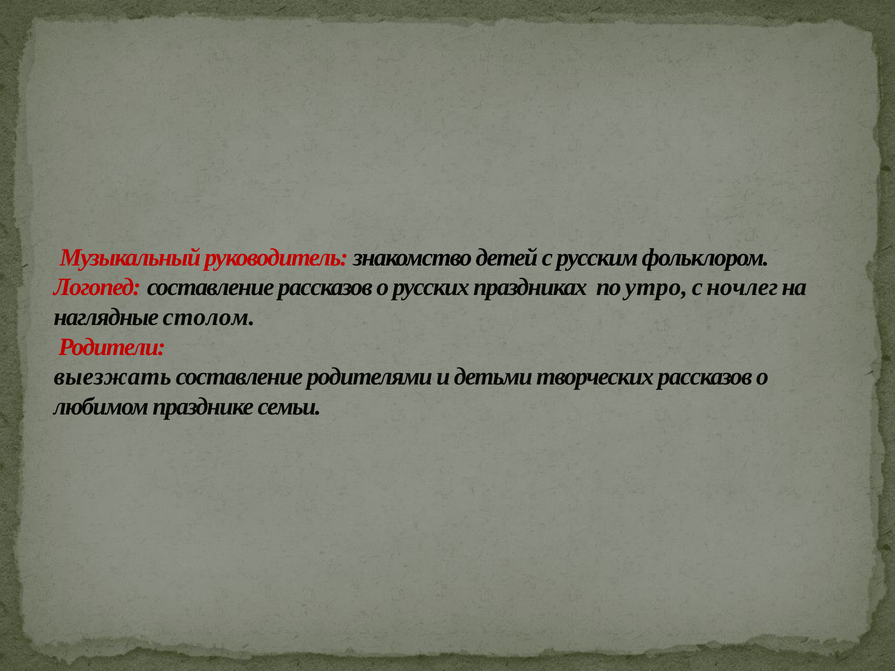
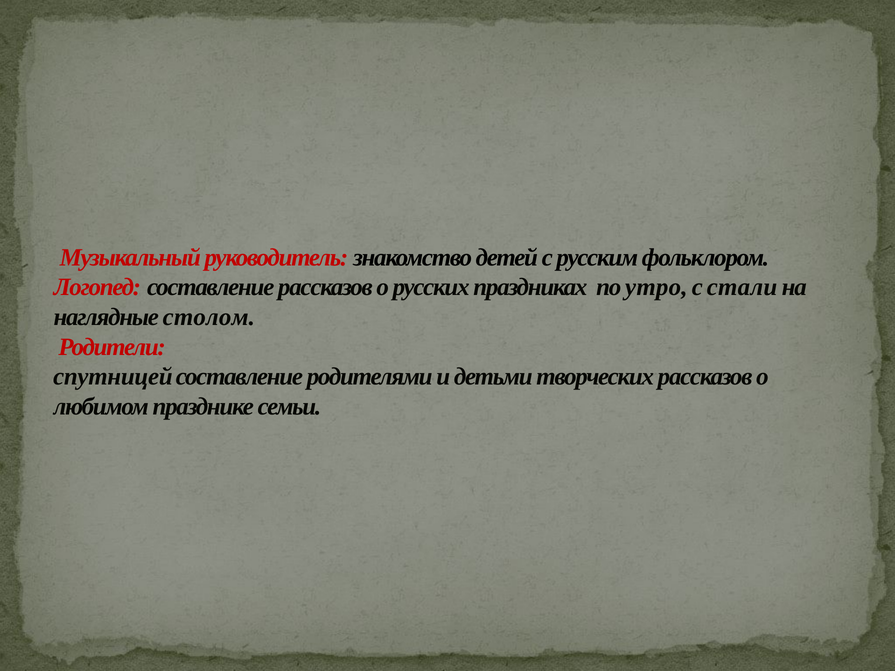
ночлег: ночлег -> стали (742, 287)
выезжать: выезжать -> спутницей (113, 377)
